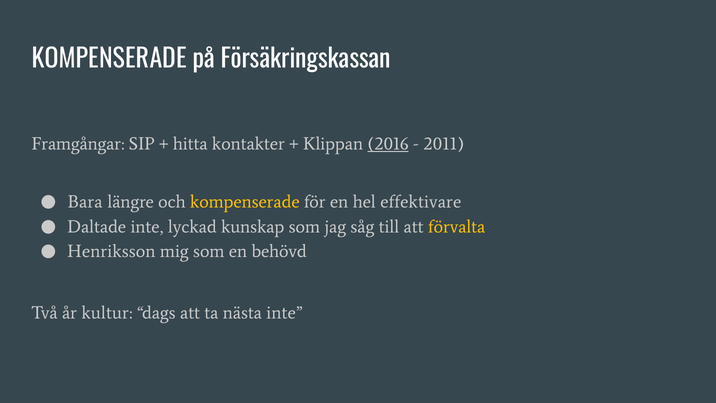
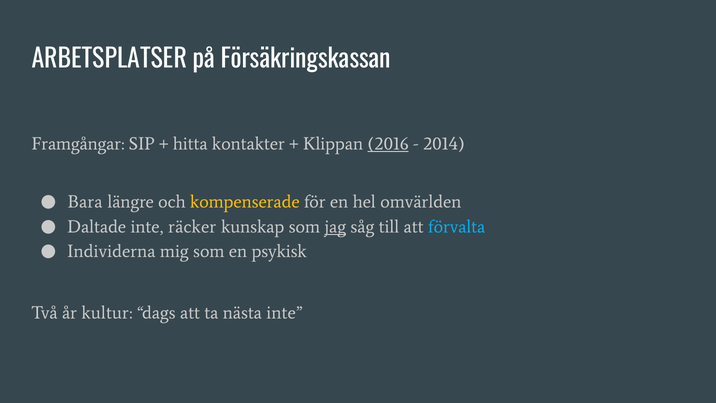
KOMPENSERADE: KOMPENSERADE -> ARBETSPLATSER (109, 59)
2011: 2011 -> 2014 (444, 144)
effektivare: effektivare -> omvärlden (421, 202)
lyckad: lyckad -> räcker (192, 227)
jag underline: none -> present (335, 227)
förvalta colour: yellow -> light blue (457, 227)
Henriksson: Henriksson -> Individerna (111, 251)
behövd: behövd -> psykisk (279, 251)
